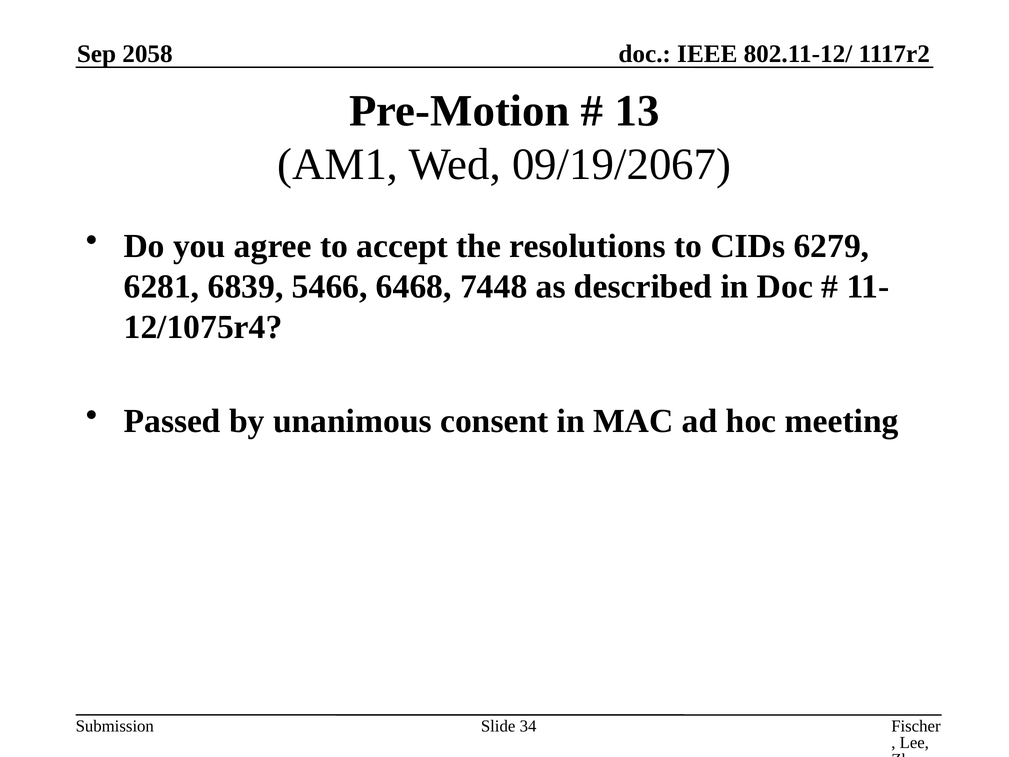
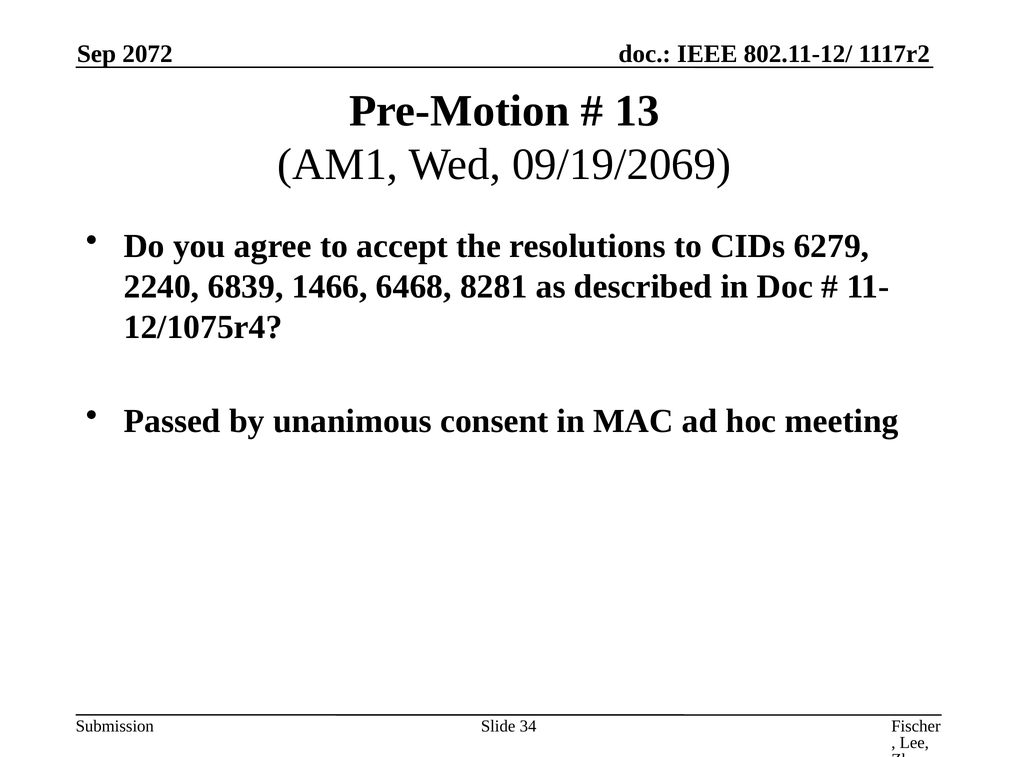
2058: 2058 -> 2072 (148, 54)
09/19/2067: 09/19/2067 -> 09/19/2069 (622, 165)
6281: 6281 -> 2240 (162, 287)
5466: 5466 -> 1466 (330, 287)
7448: 7448 -> 8281 (494, 287)
